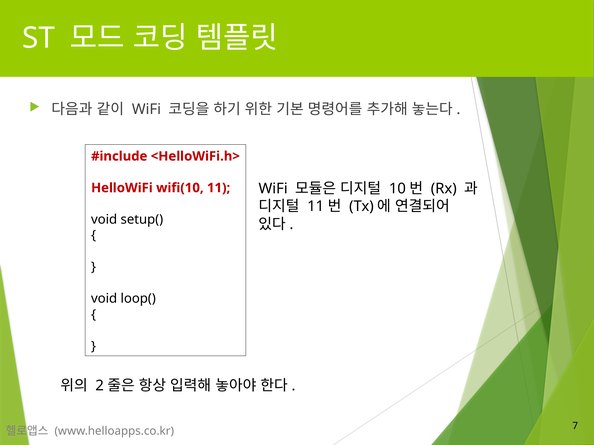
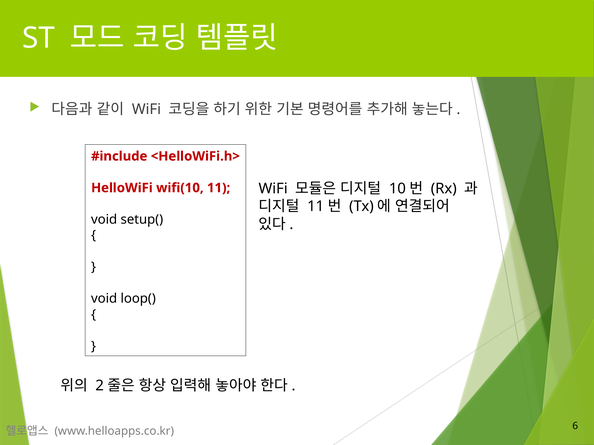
7: 7 -> 6 (575, 426)
